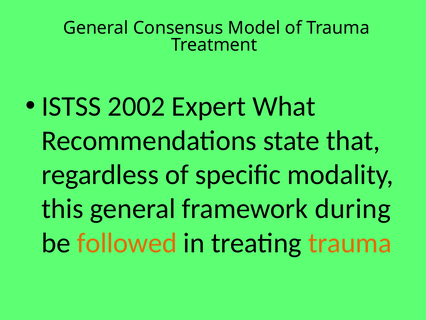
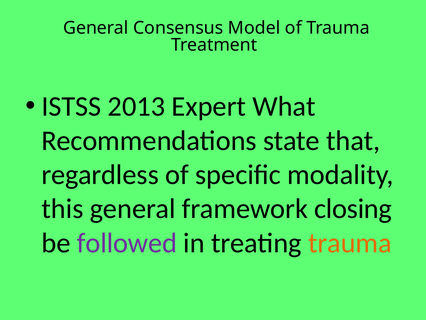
2002: 2002 -> 2013 (136, 106)
during: during -> closing (353, 209)
followed colour: orange -> purple (127, 243)
